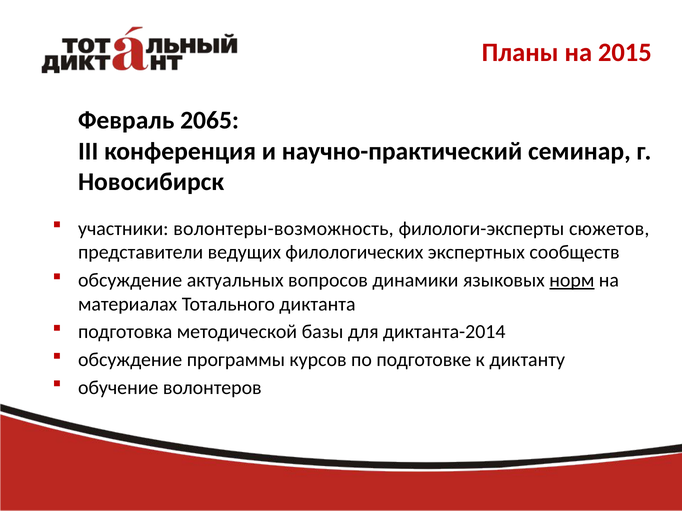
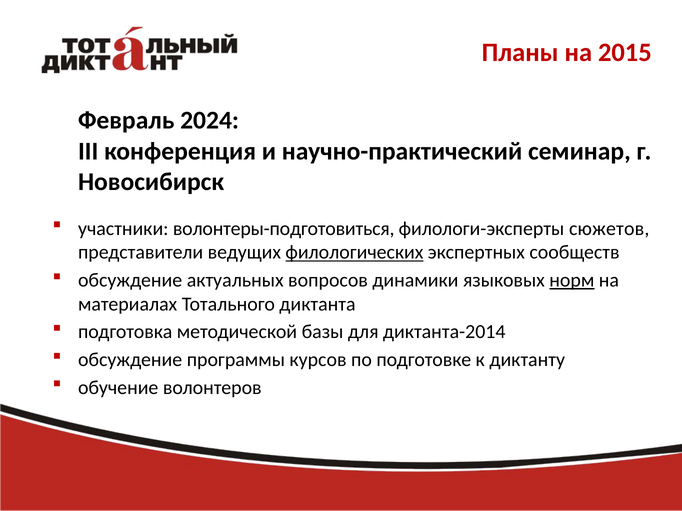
2065: 2065 -> 2024 (210, 121)
волонтеры-возможность: волонтеры-возможность -> волонтеры-подготовиться (284, 229)
филологических underline: none -> present (354, 253)
